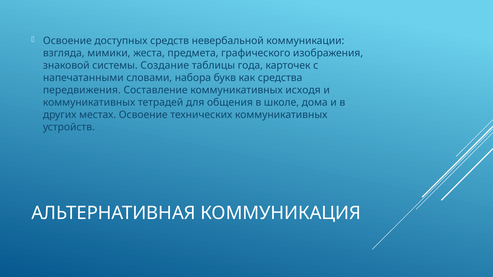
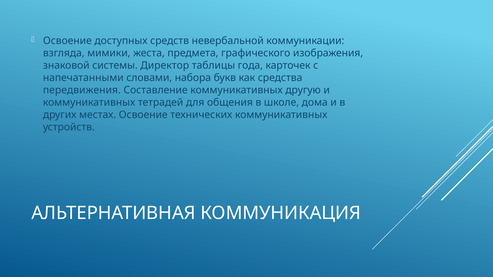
Создание: Создание -> Директор (165, 66)
исходя: исходя -> другую (303, 90)
